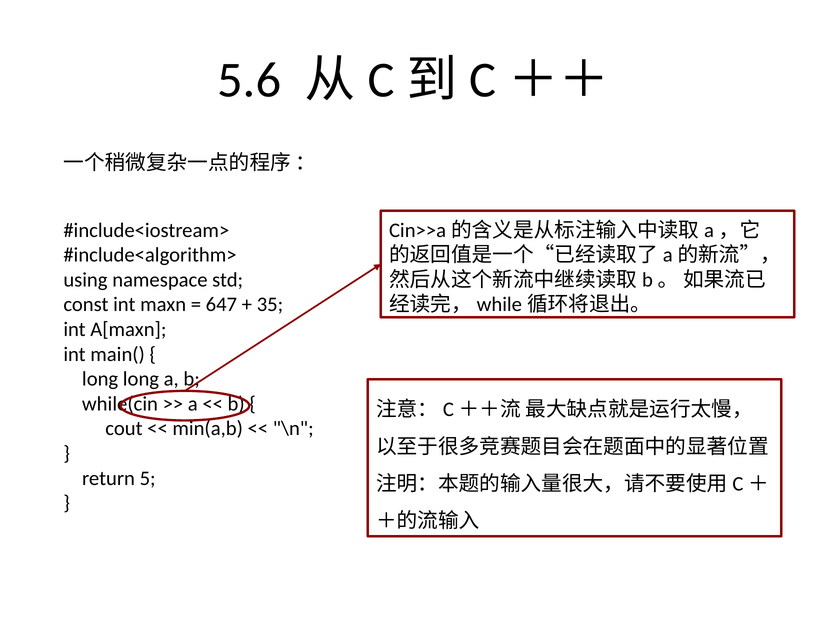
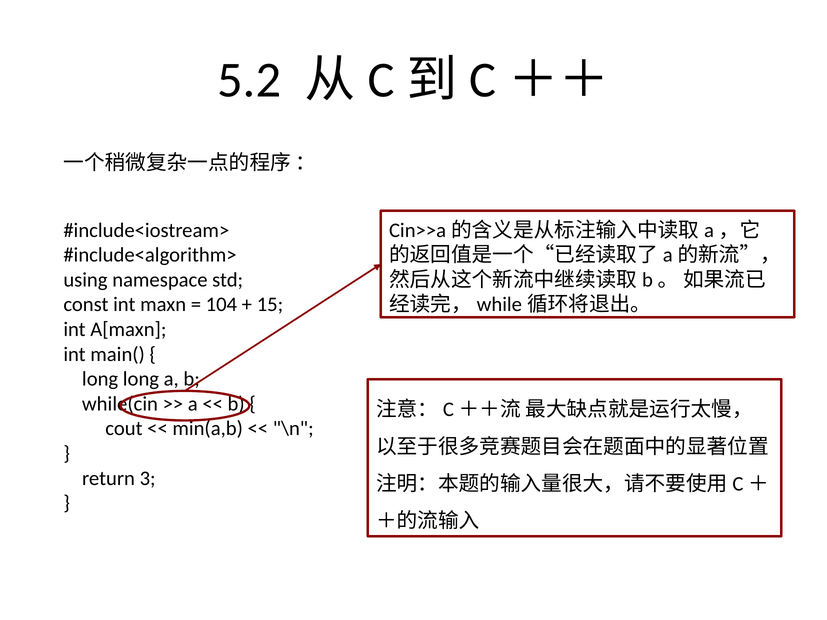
5.6: 5.6 -> 5.2 (249, 80)
647: 647 -> 104 (221, 305)
35: 35 -> 15 (270, 305)
5: 5 -> 3 (148, 478)
